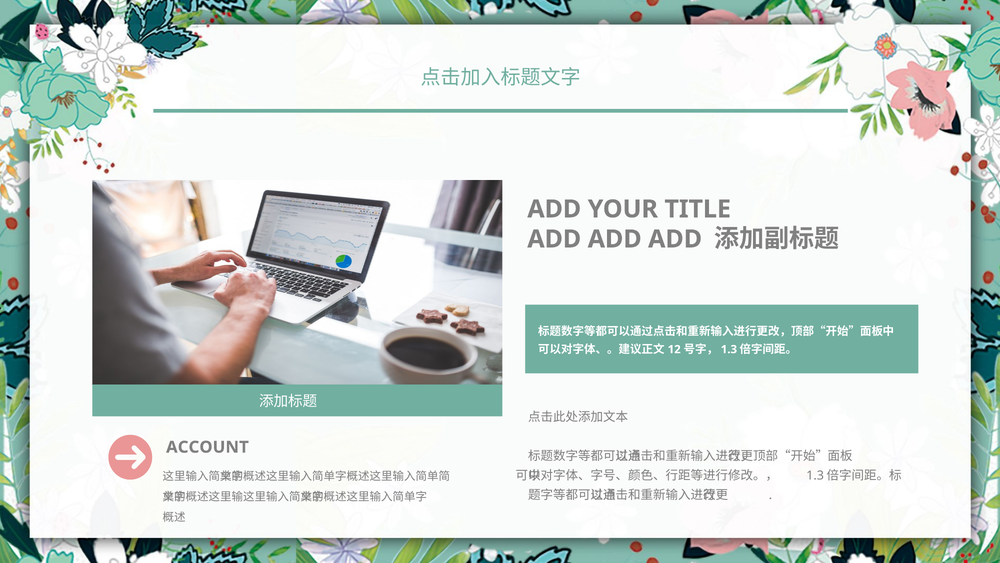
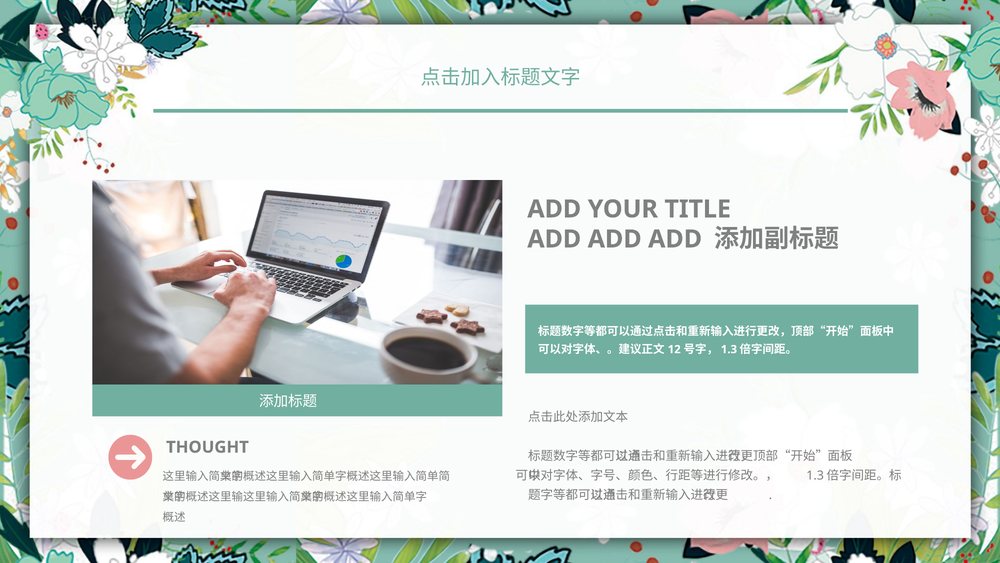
ACCOUNT: ACCOUNT -> THOUGHT (207, 447)
